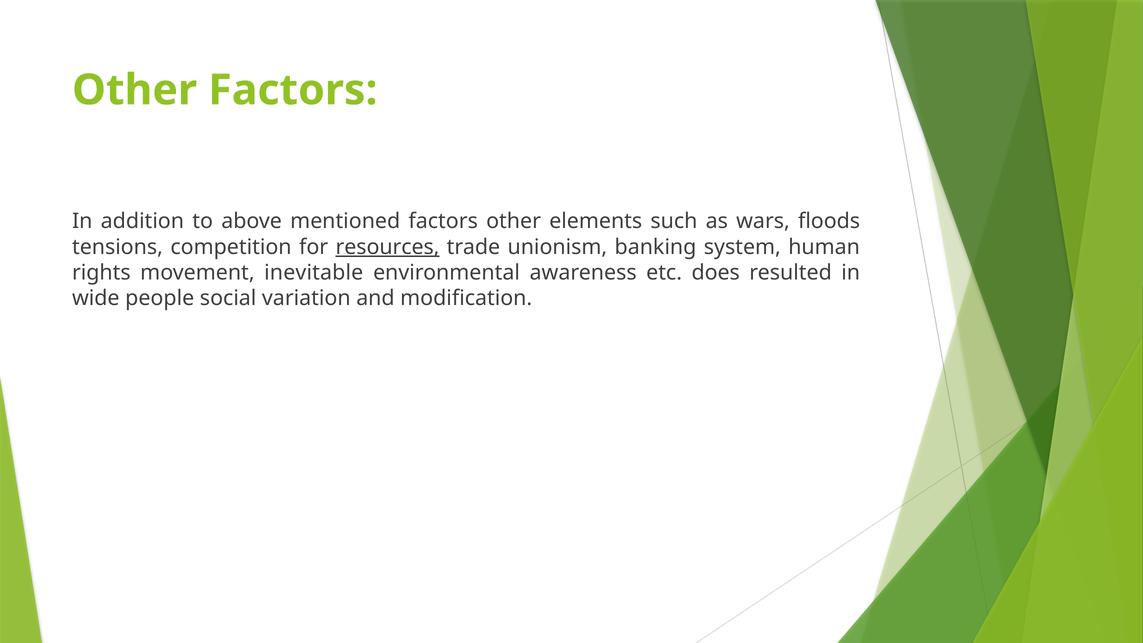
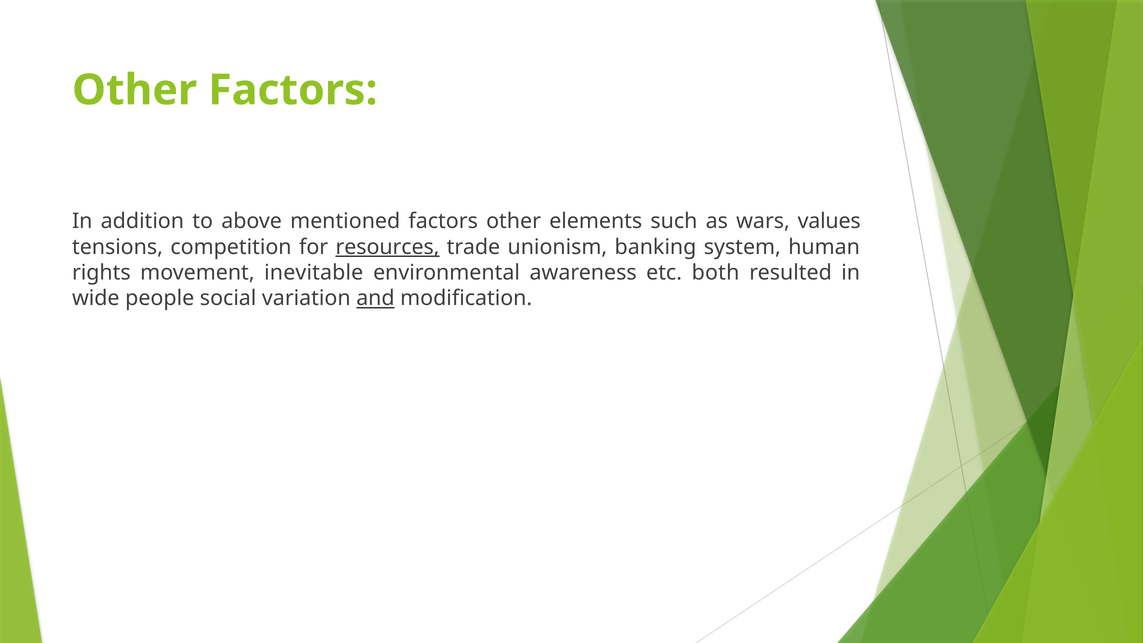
floods: floods -> values (829, 221)
does: does -> both (716, 273)
and underline: none -> present (375, 298)
